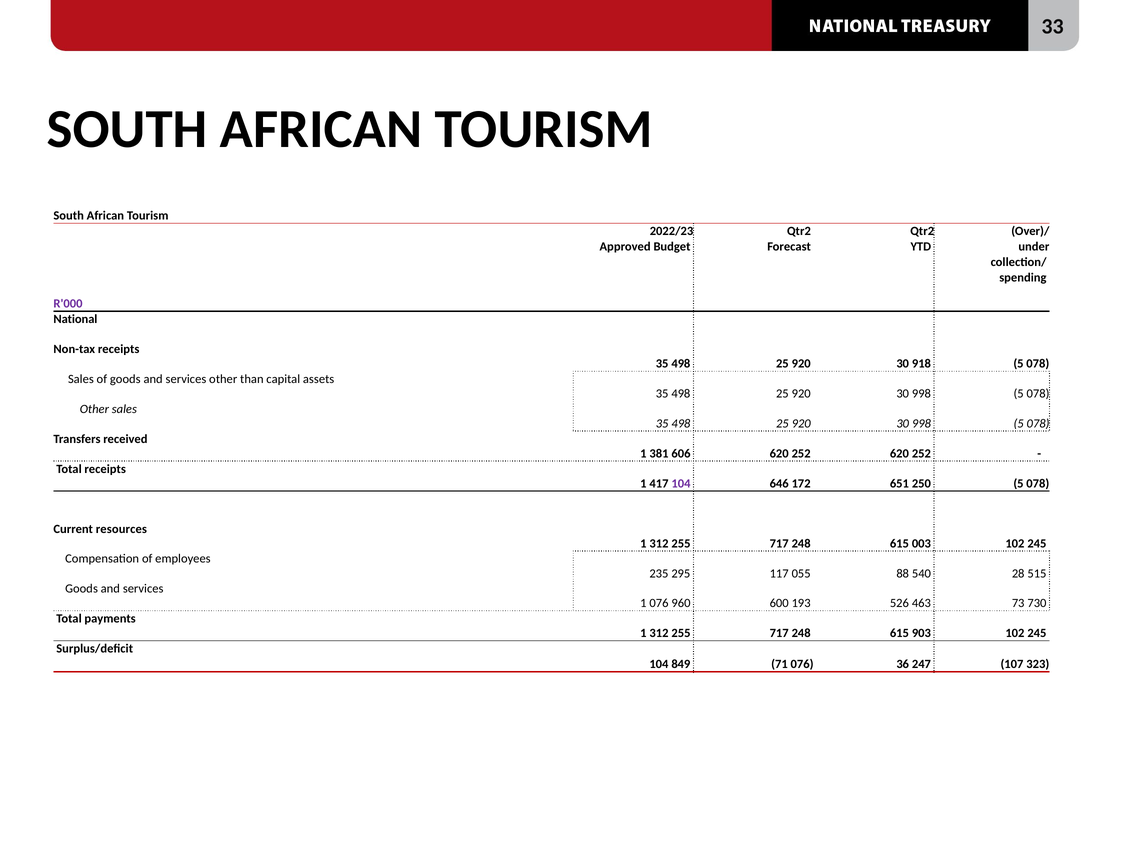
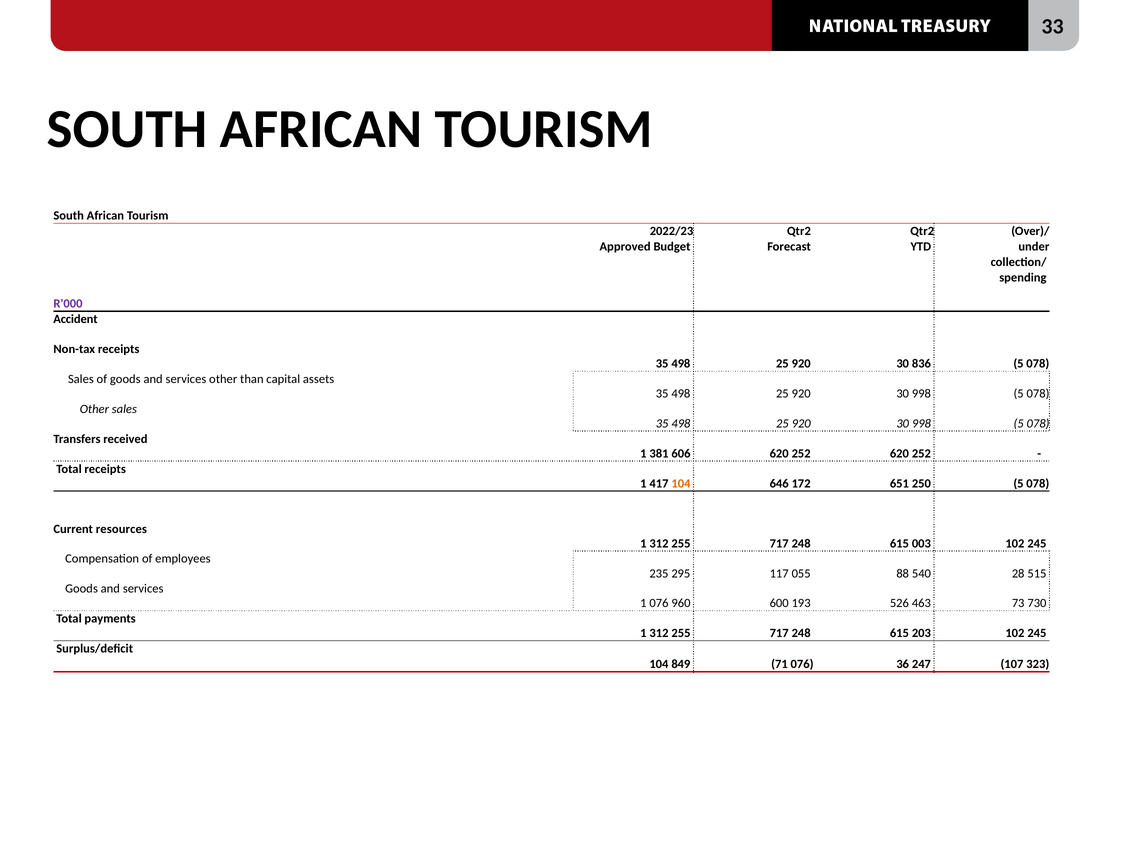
National: National -> Accident (75, 319)
918: 918 -> 836 (921, 364)
104 colour: purple -> orange (681, 483)
903: 903 -> 203 (921, 633)
